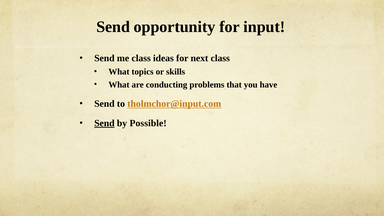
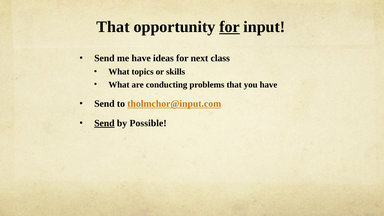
Send: Send -> That (113, 27)
for underline: none -> present (230, 27)
me class: class -> have (141, 58)
